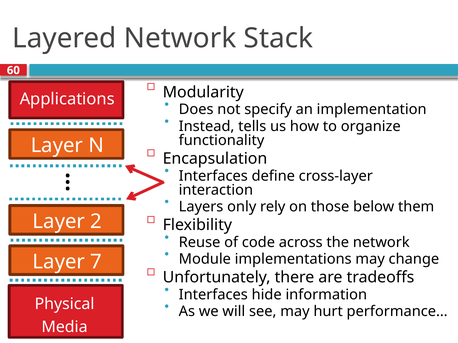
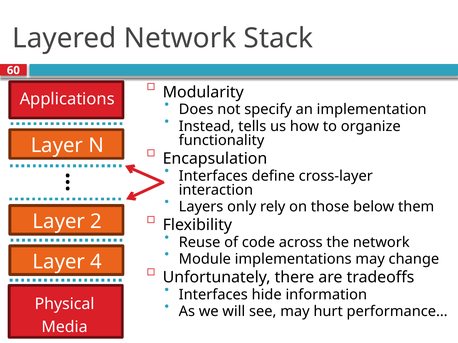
7: 7 -> 4 (96, 262)
